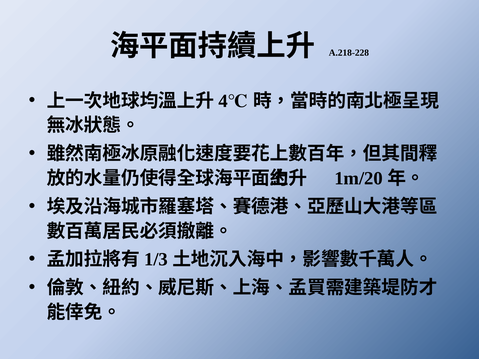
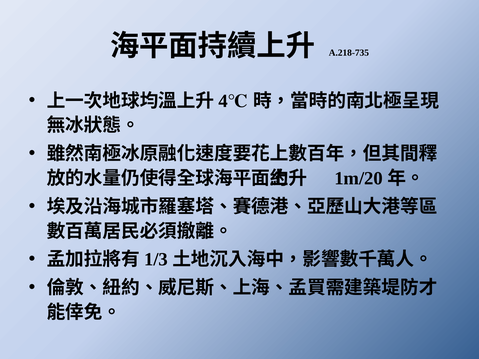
A.218-228: A.218-228 -> A.218-735 (349, 53)
